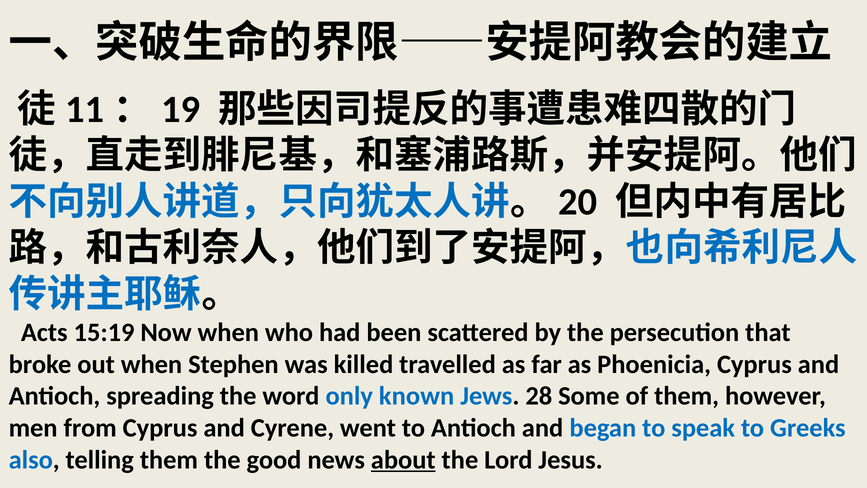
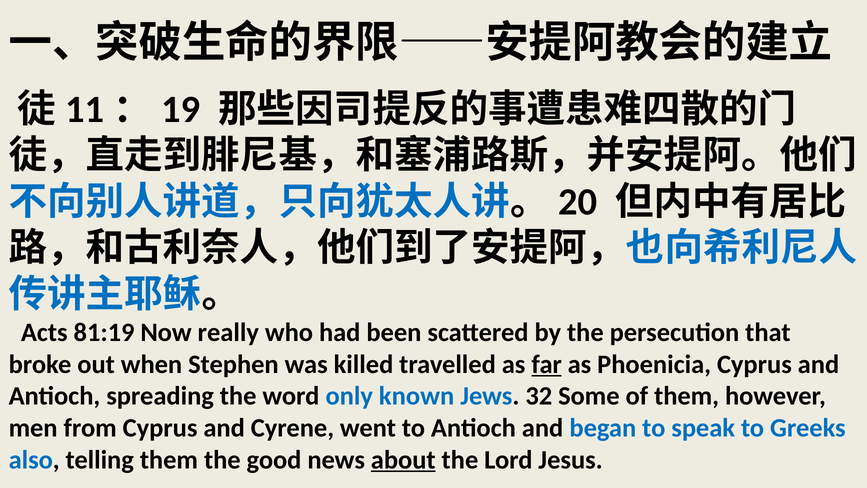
15:19: 15:19 -> 81:19 (104, 332)
Now when: when -> really (228, 332)
far underline: none -> present (547, 364)
28: 28 -> 32 (539, 396)
